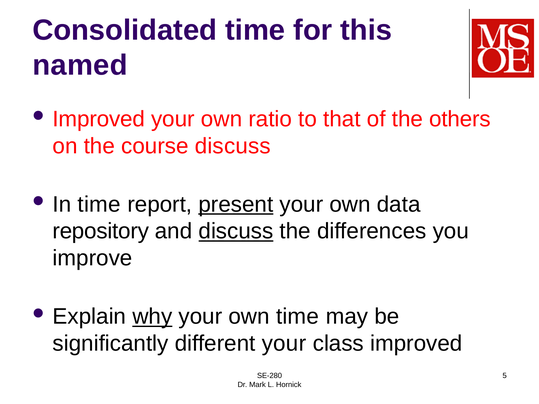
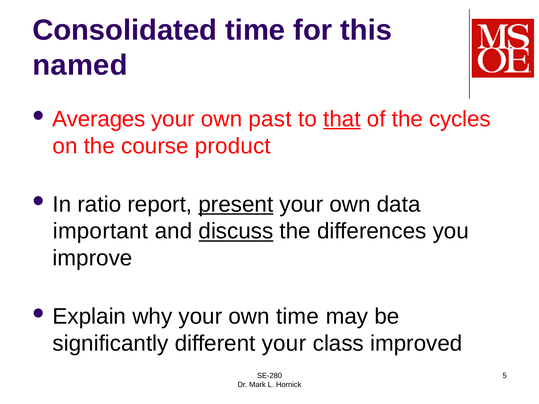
Improved: Improved -> Averages (99, 119)
ratio: ratio -> past (270, 119)
that underline: none -> present (342, 119)
others: others -> cycles (460, 119)
course discuss: discuss -> product (233, 146)
In time: time -> ratio (99, 204)
repository: repository -> important (100, 231)
why underline: present -> none (152, 317)
